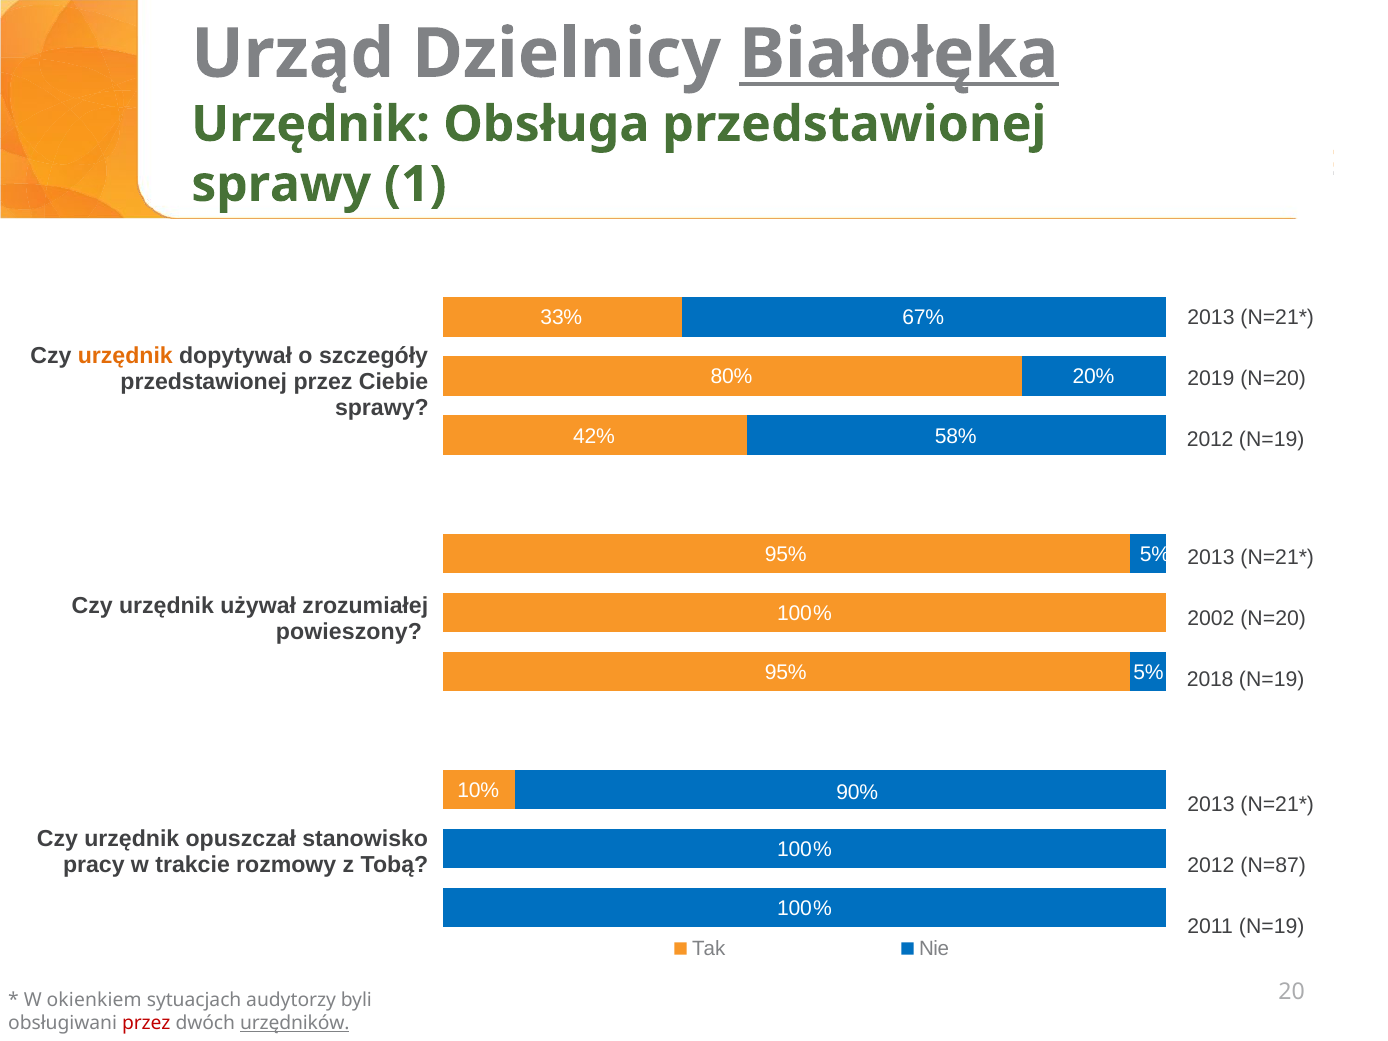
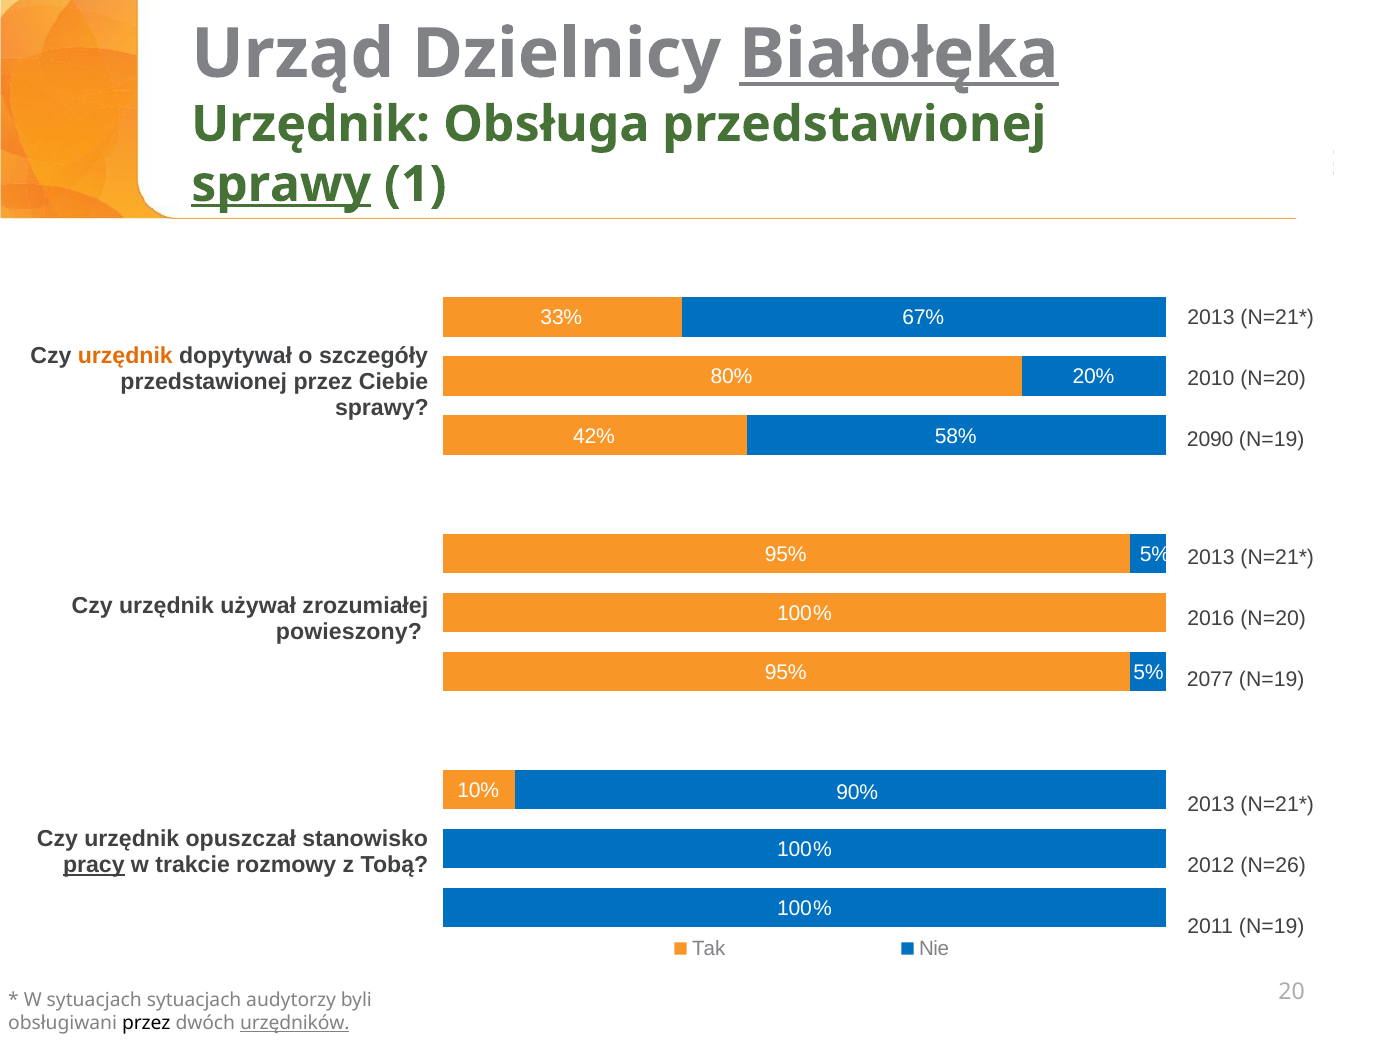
sprawy underline: none -> present (281, 184)
2019: 2019 -> 2010 (1211, 379)
2012: 2012 -> 2090 (1210, 440)
2002: 2002 -> 2016 (1211, 619)
2018: 2018 -> 2077 (1210, 680)
pracy underline: none -> present (94, 865)
N=87: N=87 -> N=26 (1273, 866)
W okienkiem: okienkiem -> sytuacjach (94, 1000)
przez colour: red -> black (146, 1023)
